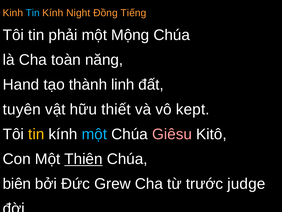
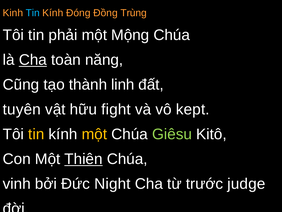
Night: Night -> Đóng (78, 13)
Tiếng: Tiếng -> Trùng (134, 13)
Cha underline: none -> present (33, 60)
Hand: Hand -> Cũng (21, 84)
thiết: thiết -> fight (116, 109)
một colour: light blue -> yellow (94, 134)
Giêsu colour: pink -> light green (172, 134)
biên: biên -> vinh (17, 183)
Grew: Grew -> Night (112, 183)
